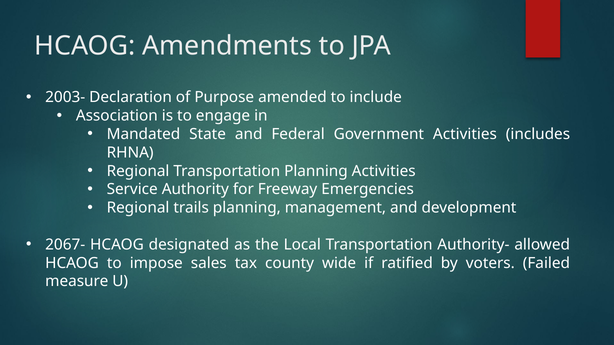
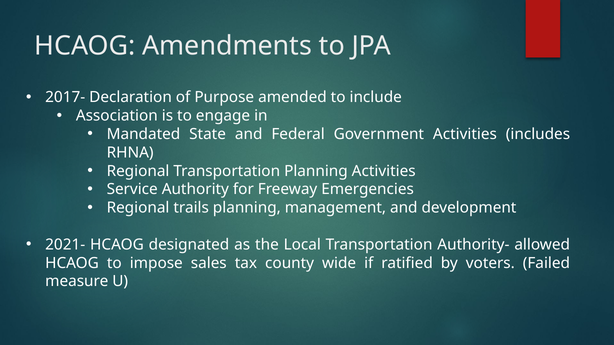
2003-: 2003- -> 2017- (65, 97)
2067-: 2067- -> 2021- (65, 245)
